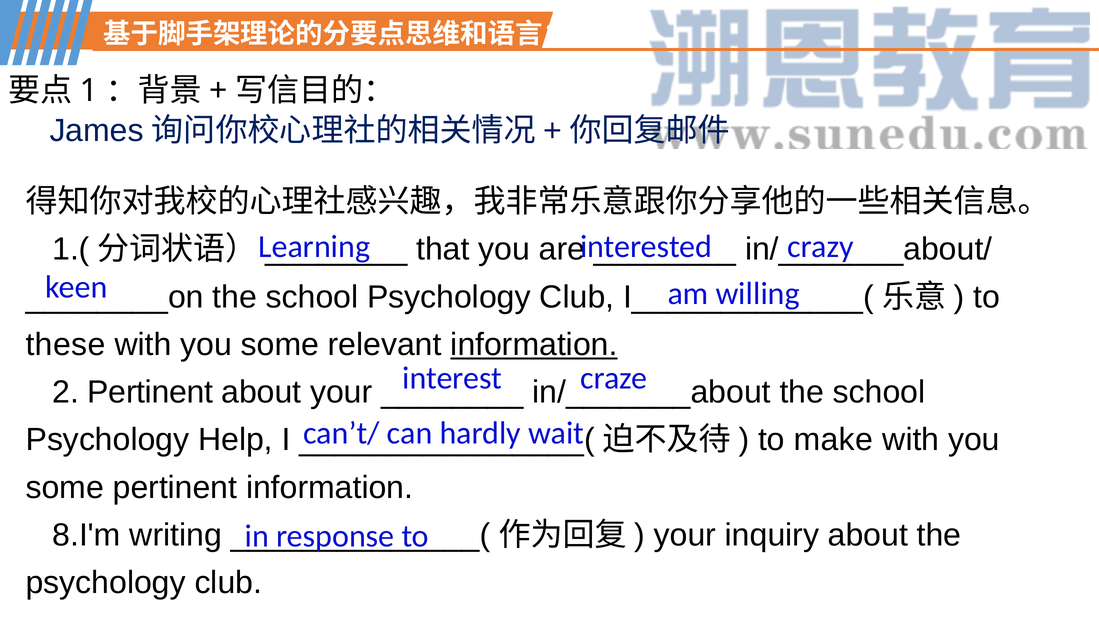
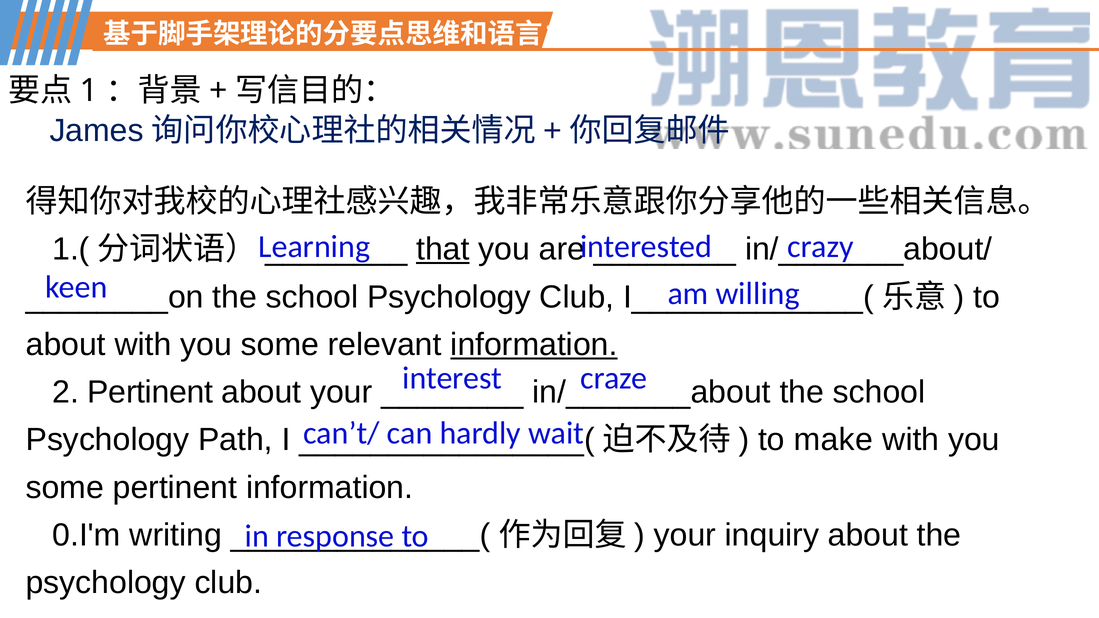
that underline: none -> present (443, 249)
these: these -> about (66, 345)
Help: Help -> Path (235, 440)
8.I'm: 8.I'm -> 0.I'm (87, 535)
